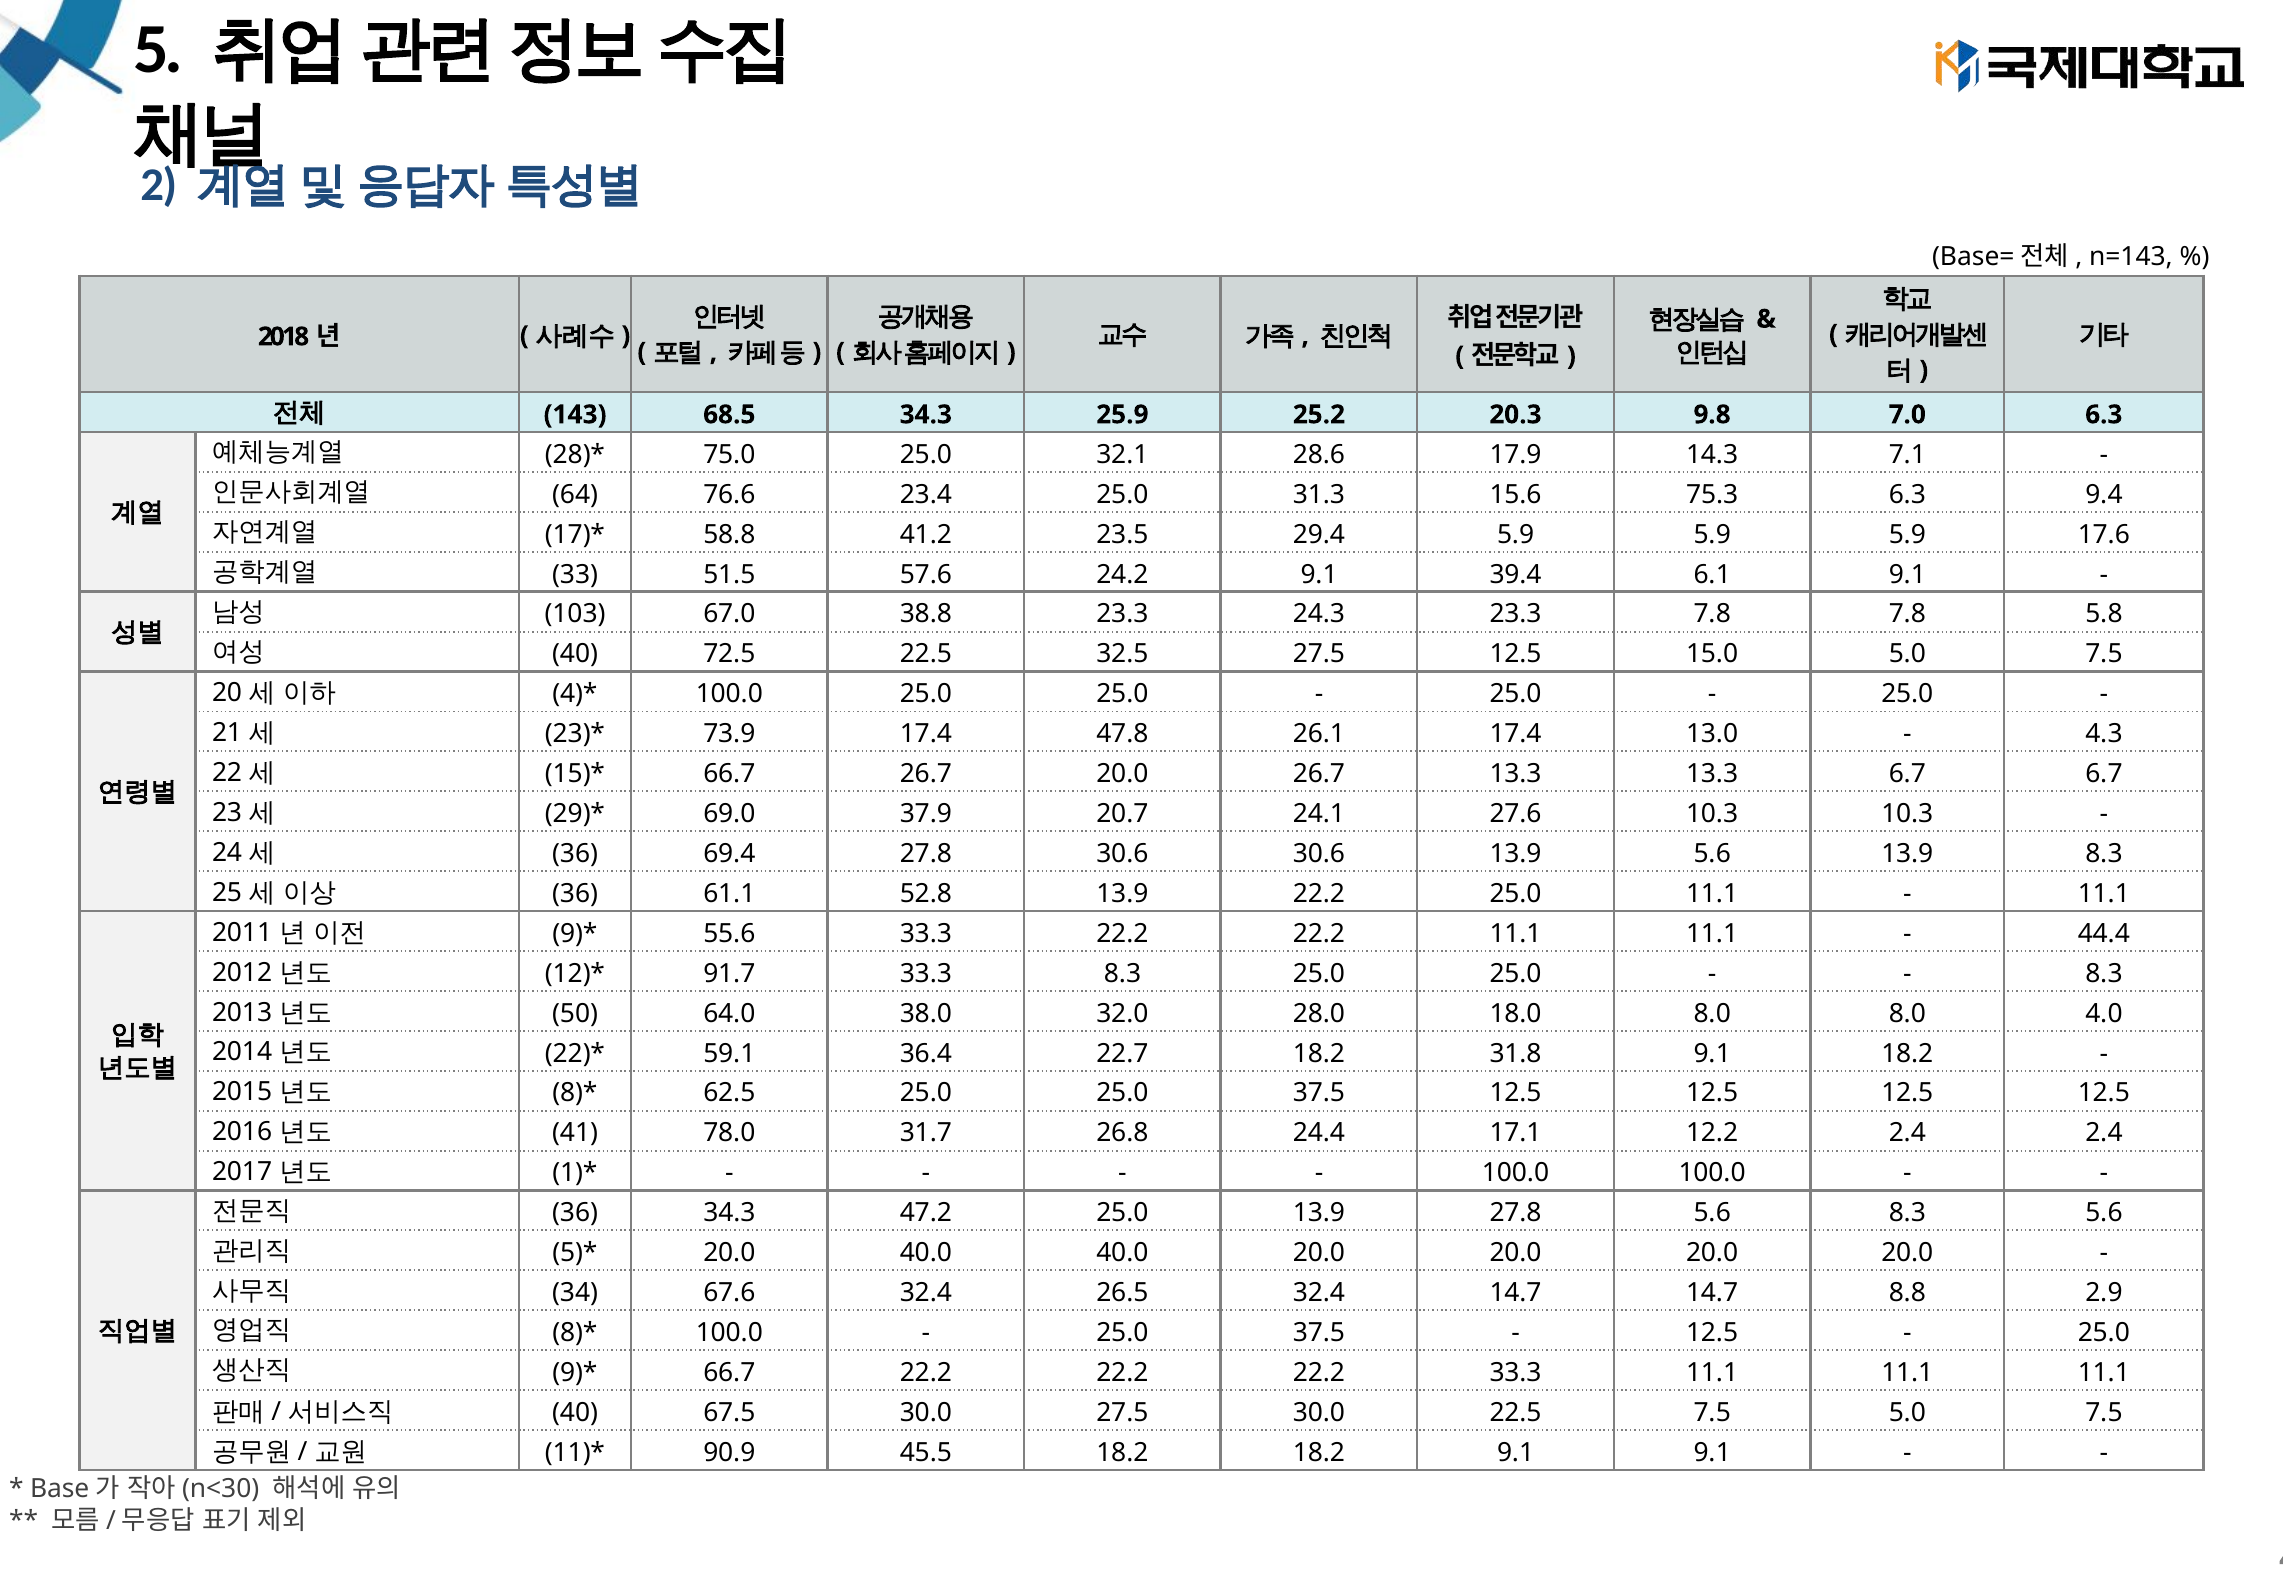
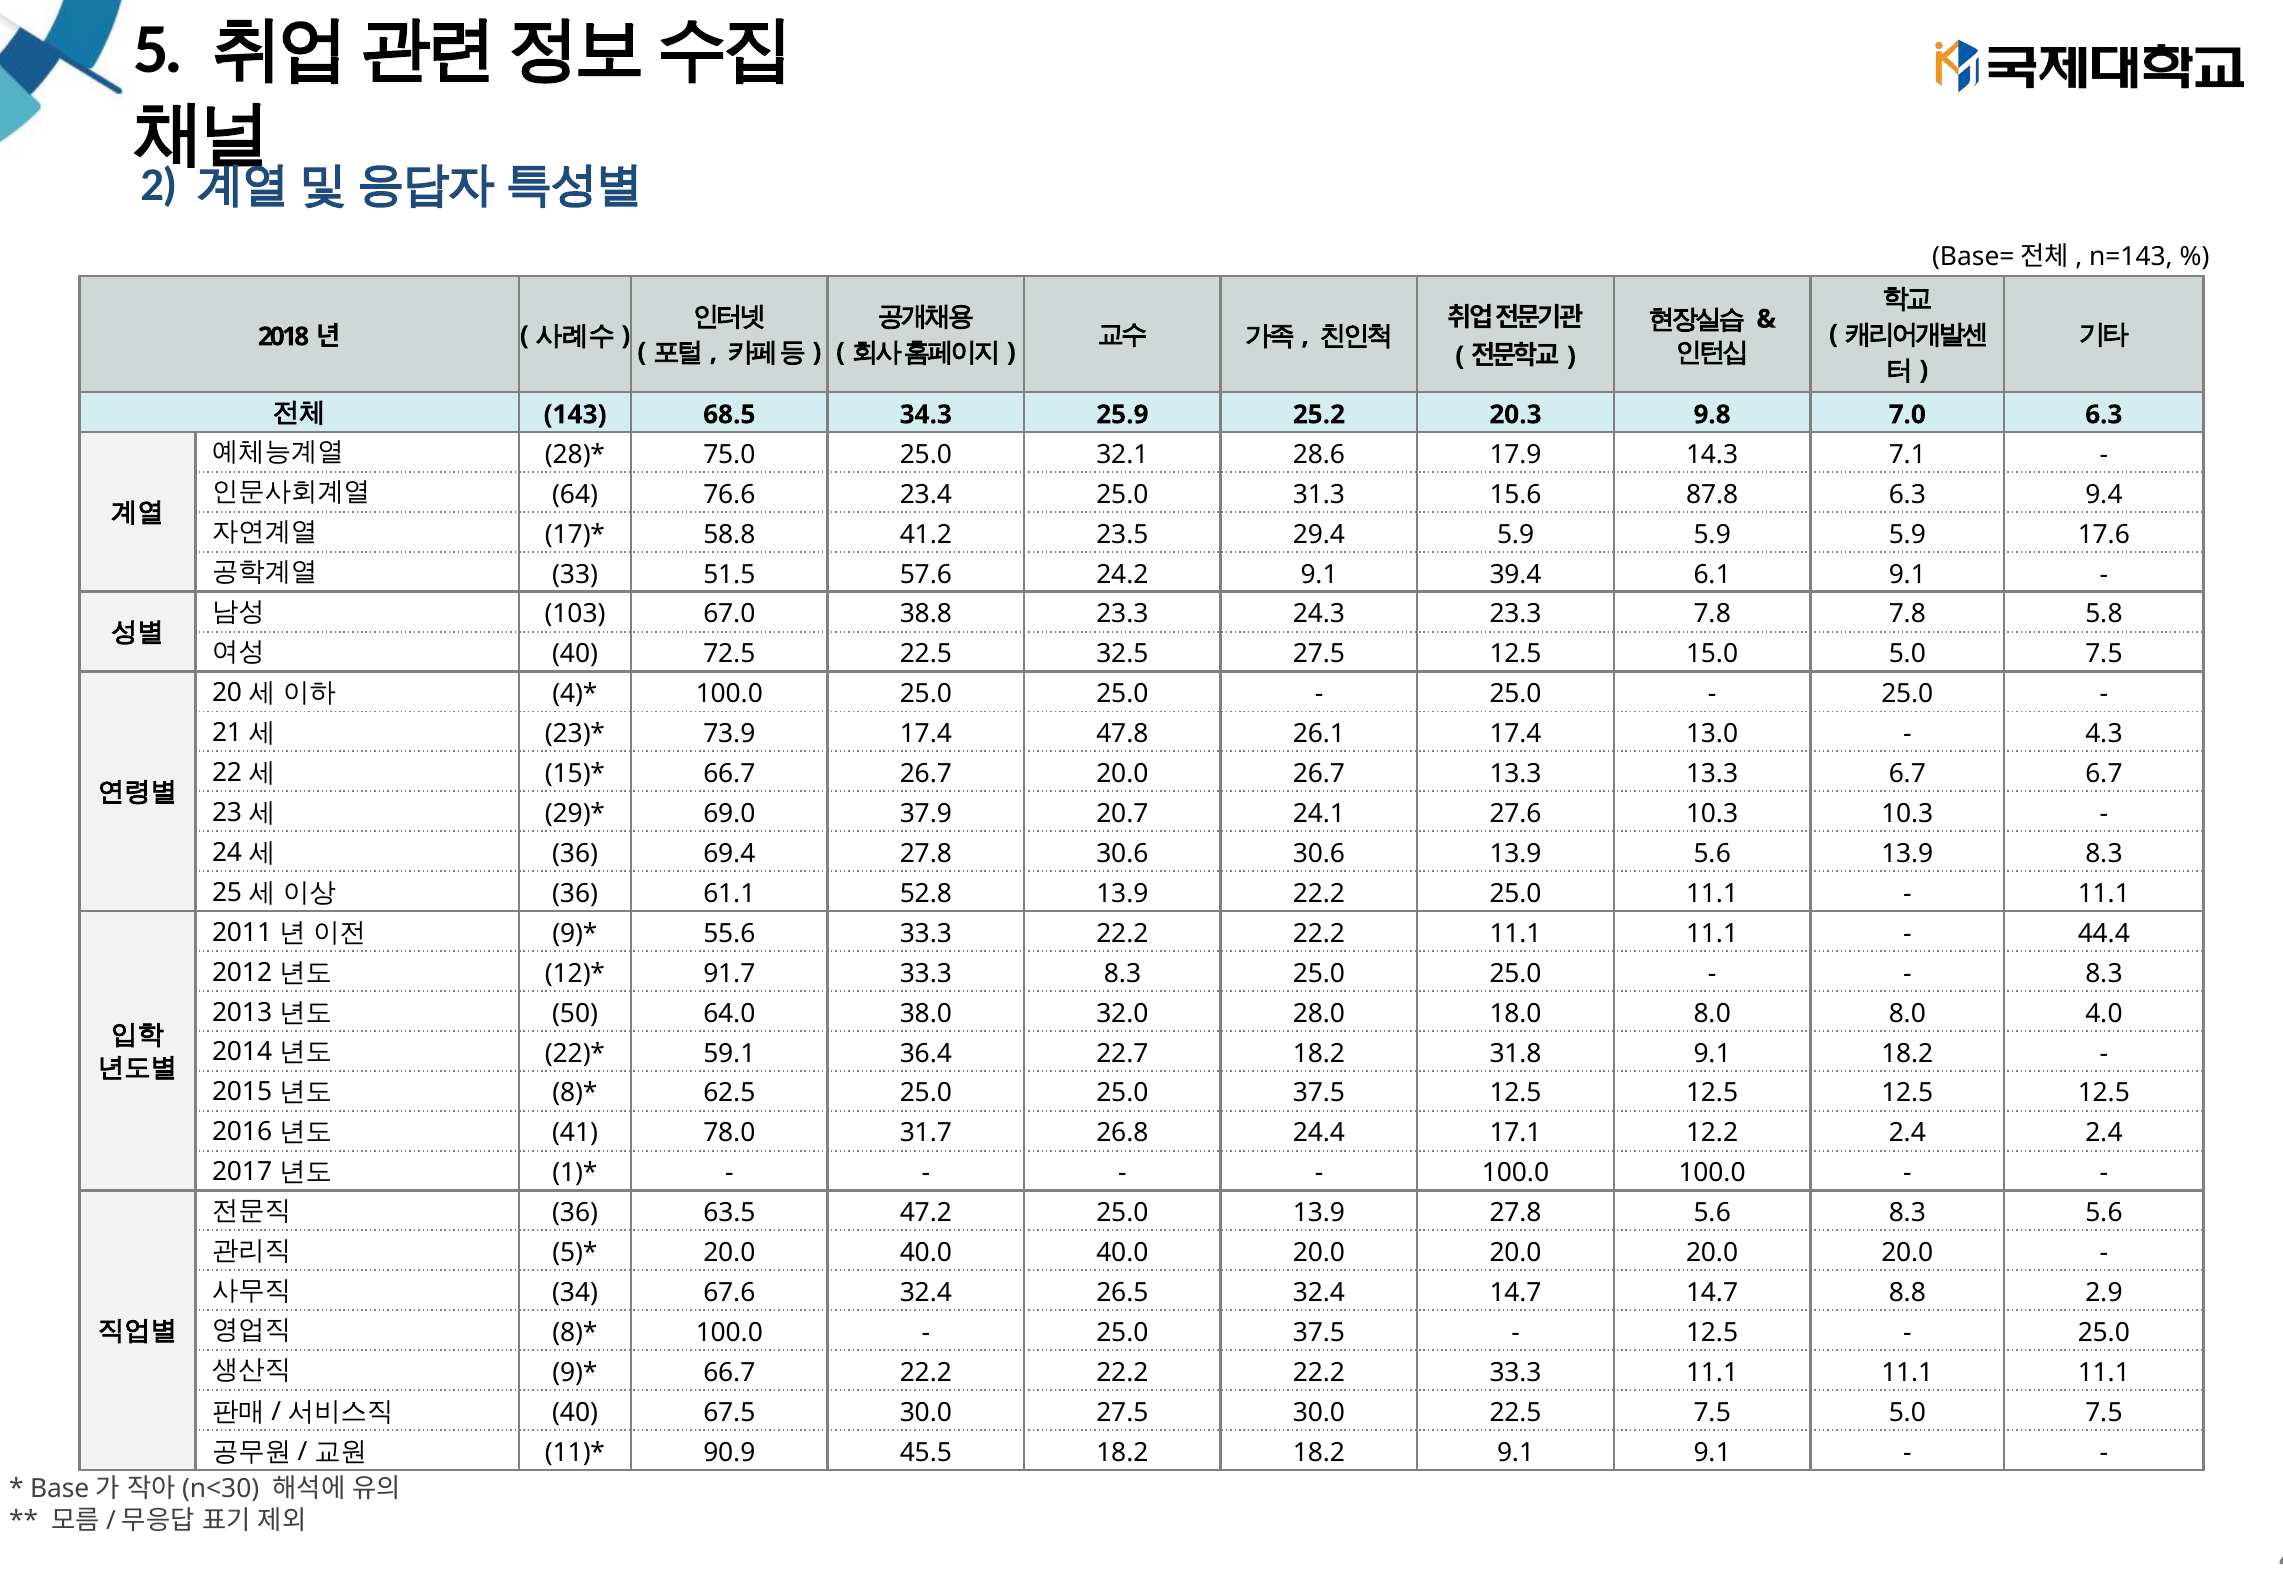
75.3: 75.3 -> 87.8 (1712, 494)
36 34.3: 34.3 -> 63.5 (729, 1213)
